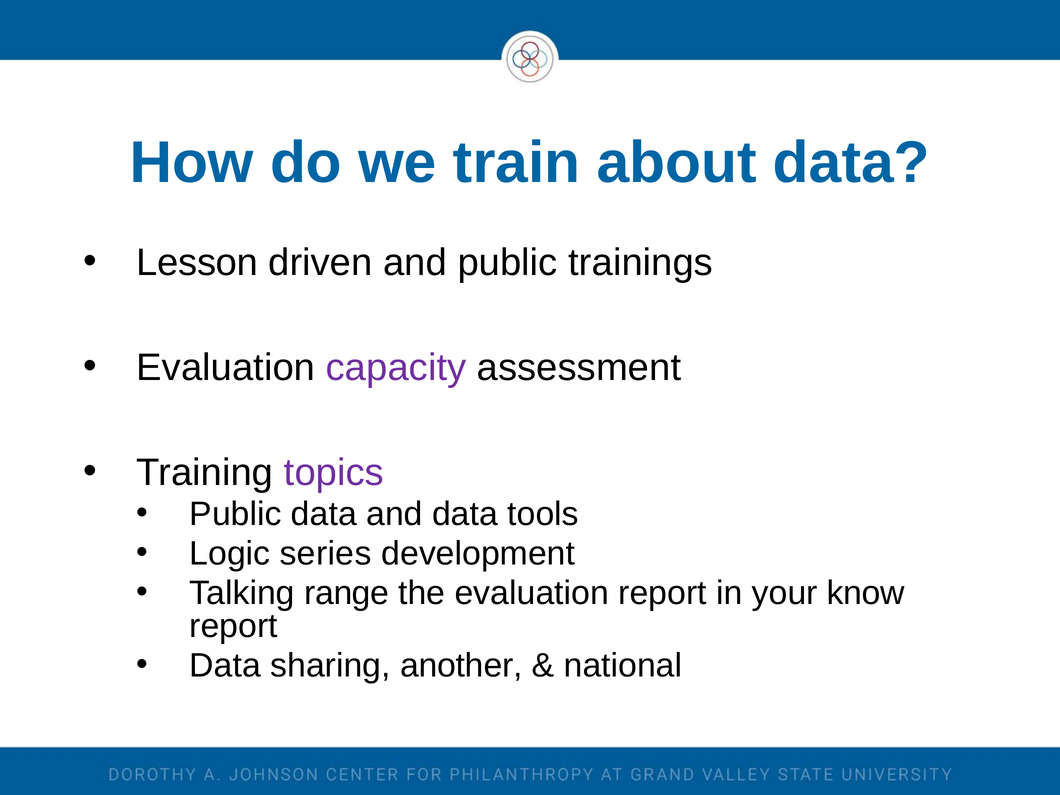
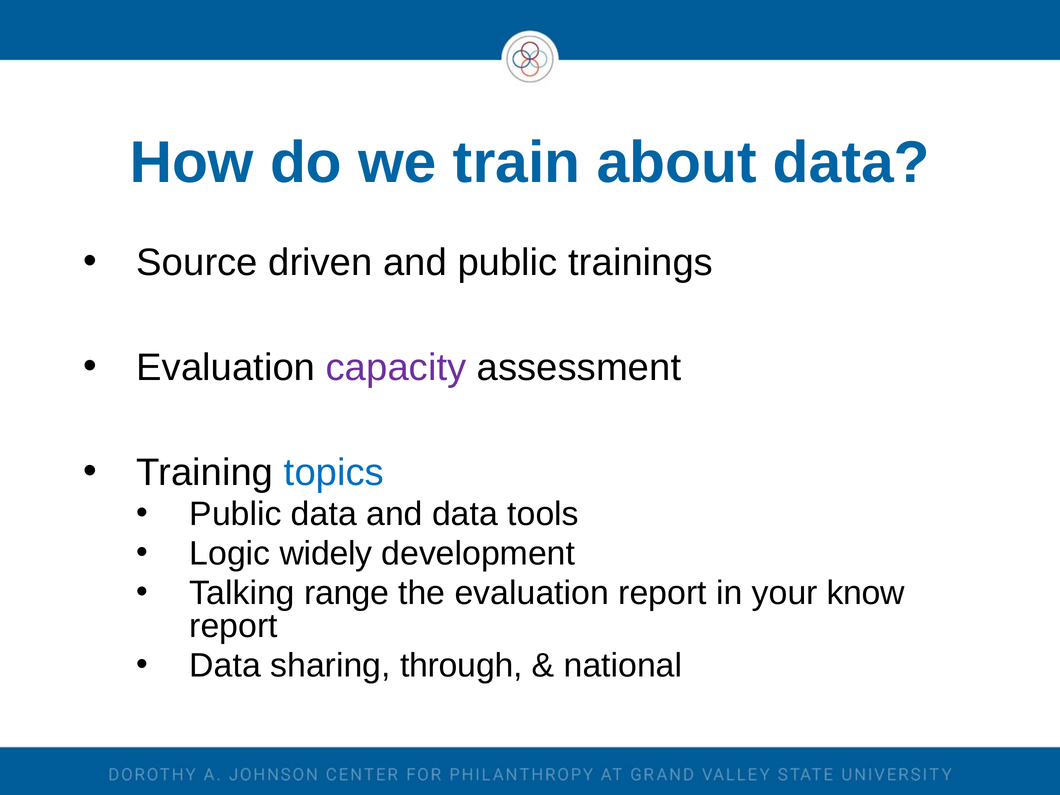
Lesson: Lesson -> Source (197, 263)
topics colour: purple -> blue (334, 473)
series: series -> widely (326, 554)
another: another -> through (461, 666)
